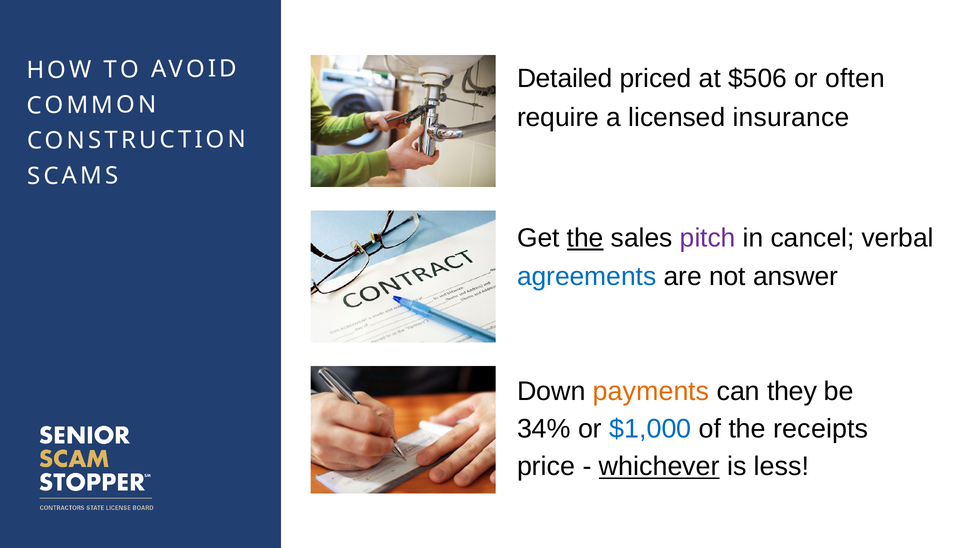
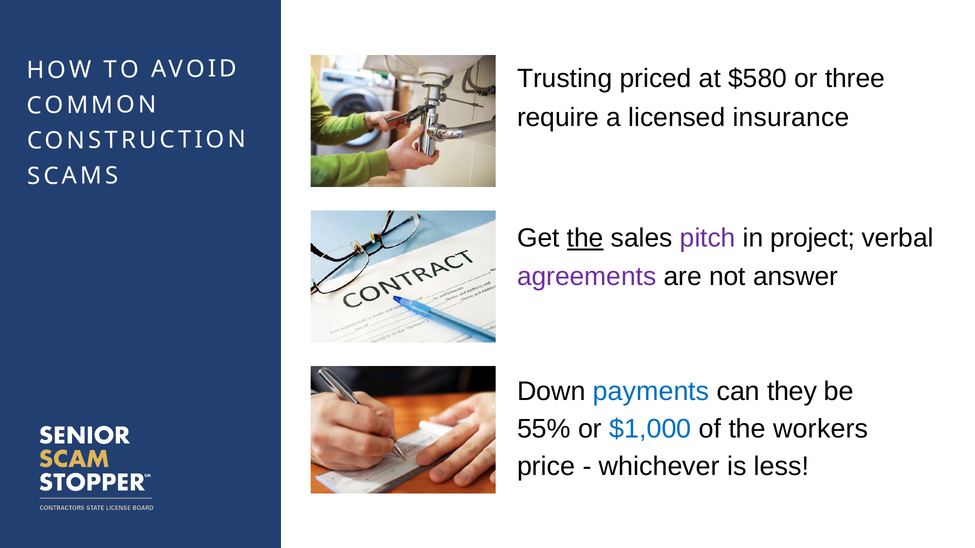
Detailed: Detailed -> Trusting (565, 78)
$506: $506 -> $580 (758, 78)
often: often -> three (855, 78)
cancel: cancel -> project (813, 238)
agreements colour: blue -> purple (587, 277)
payments colour: orange -> blue (651, 392)
34%: 34% -> 55% (544, 429)
receipts: receipts -> workers (821, 429)
whichever underline: present -> none (659, 467)
